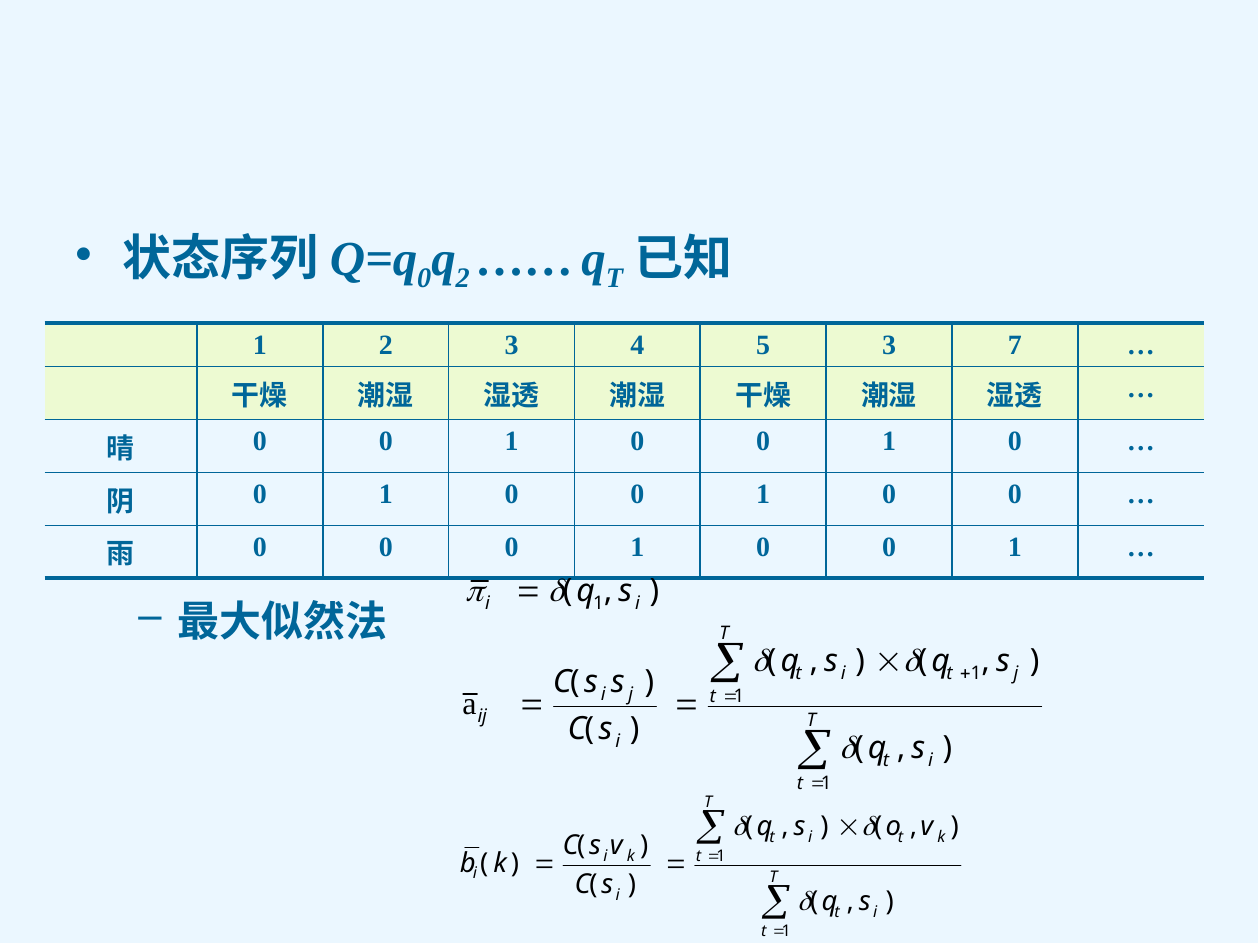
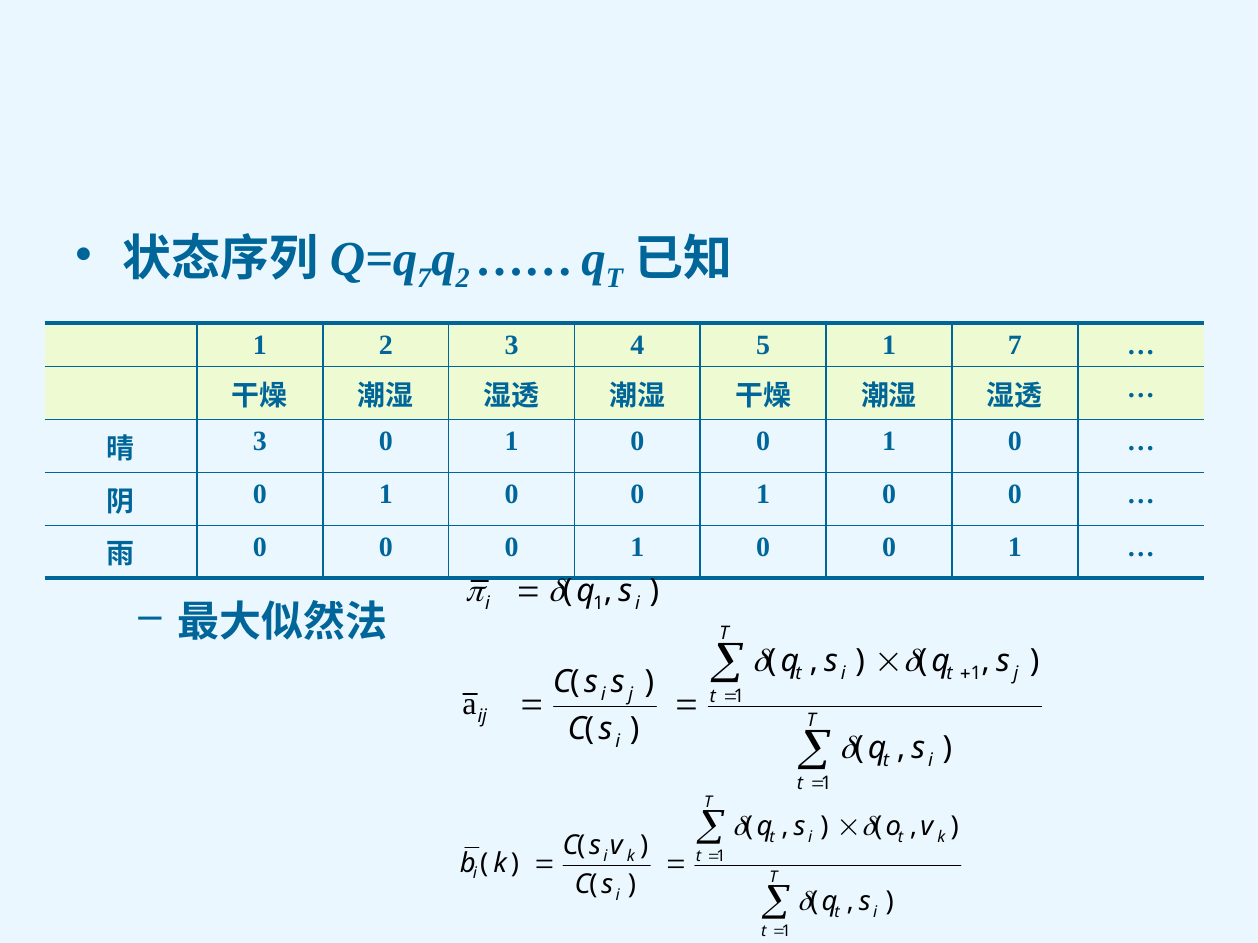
0: 0 -> 7 (424, 278)
5 3: 3 -> 1 (889, 345)
0: 0 -> 3 (260, 442)
